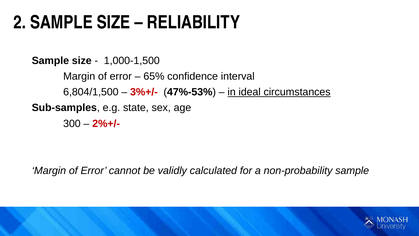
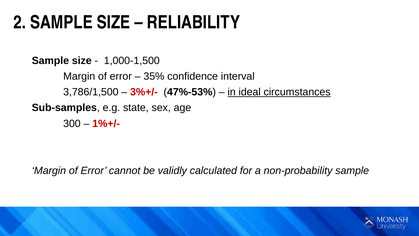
65%: 65% -> 35% (154, 76)
6,804/1,500: 6,804/1,500 -> 3,786/1,500 (91, 92)
2%+/-: 2%+/- -> 1%+/- (106, 123)
